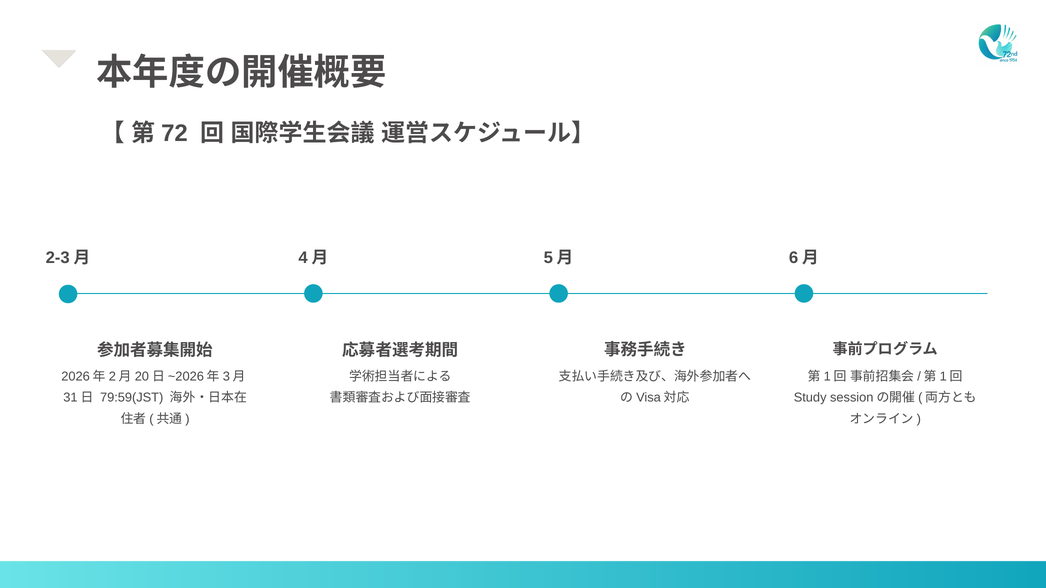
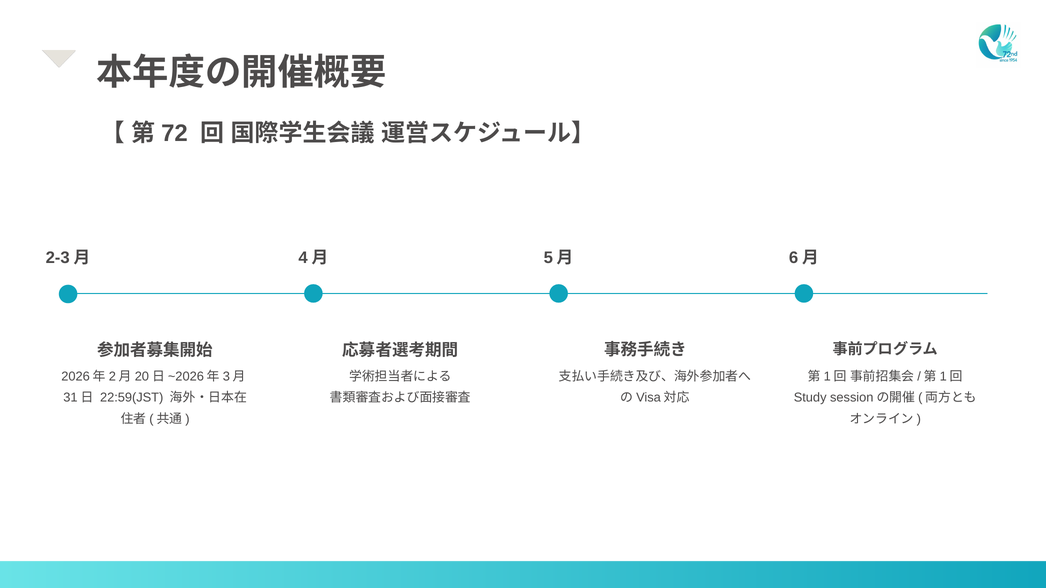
79:59(JST: 79:59(JST -> 22:59(JST (132, 398)
